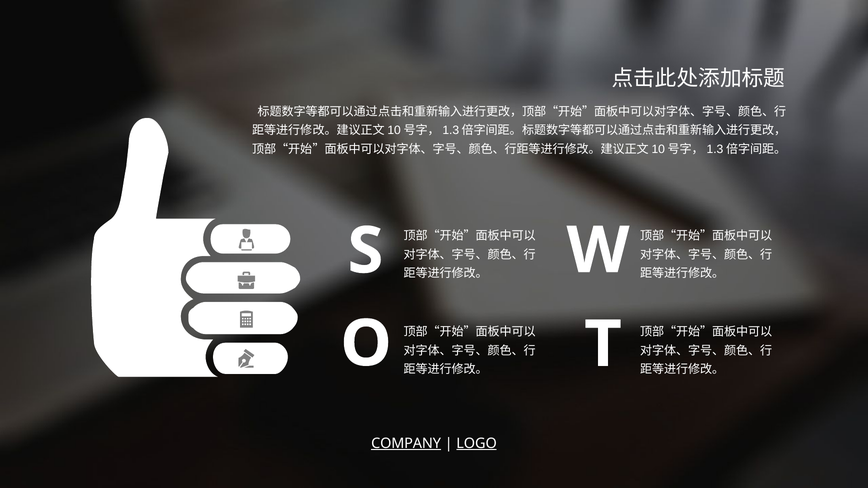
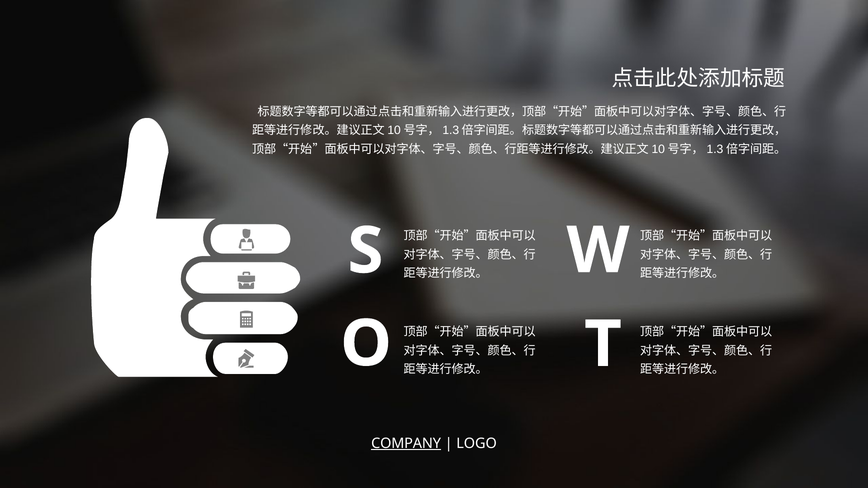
LOGO underline: present -> none (477, 444)
